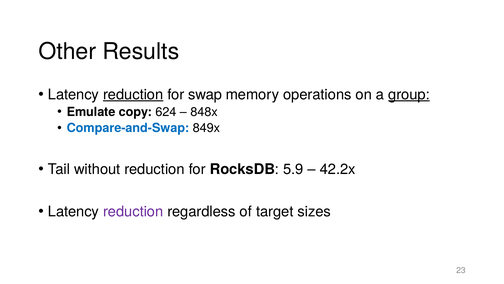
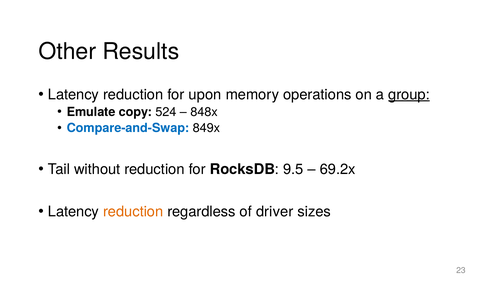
reduction underline: present -> none (133, 94)
swap: swap -> upon (205, 94)
624: 624 -> 524 (166, 112)
5.9: 5.9 -> 9.5 (293, 169)
42.2x: 42.2x -> 69.2x (338, 169)
reduction colour: purple -> orange (133, 211)
target: target -> driver (275, 211)
